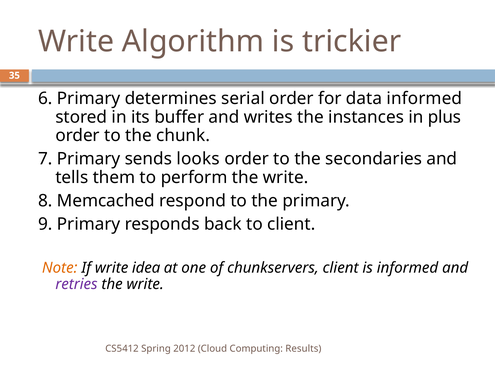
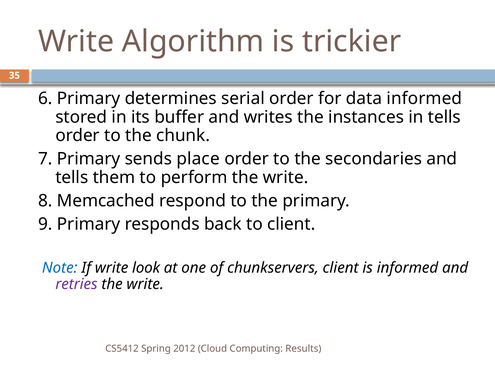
in plus: plus -> tells (444, 117)
looks: looks -> place (198, 159)
Note colour: orange -> blue (60, 267)
idea: idea -> look (146, 267)
